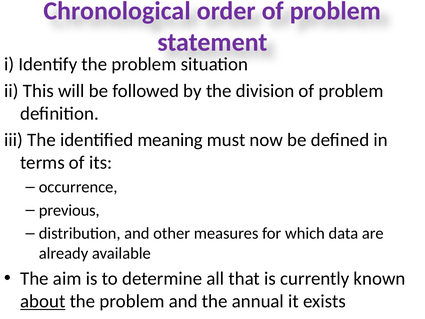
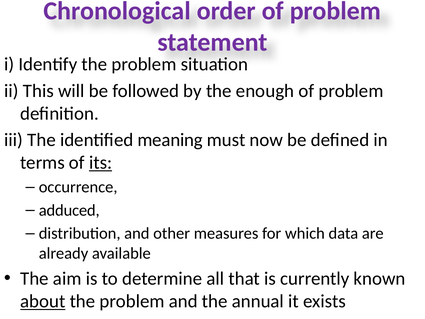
division: division -> enough (265, 91)
its underline: none -> present (101, 163)
previous: previous -> adduced (69, 210)
